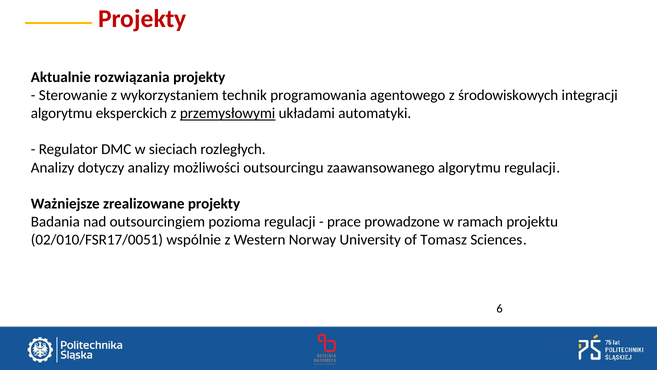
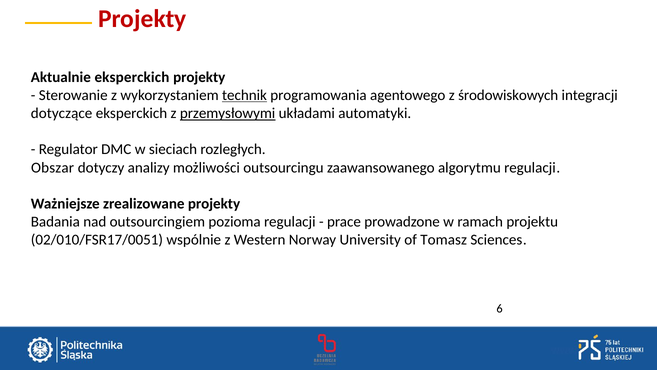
Aktualnie rozwiązania: rozwiązania -> eksperckich (132, 77)
technik underline: none -> present (245, 95)
algorytmu: algorytmu -> dotyczące (62, 113)
Analizy: Analizy -> Obszar (53, 167)
